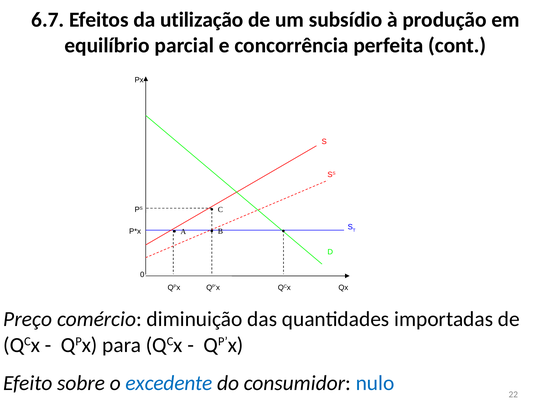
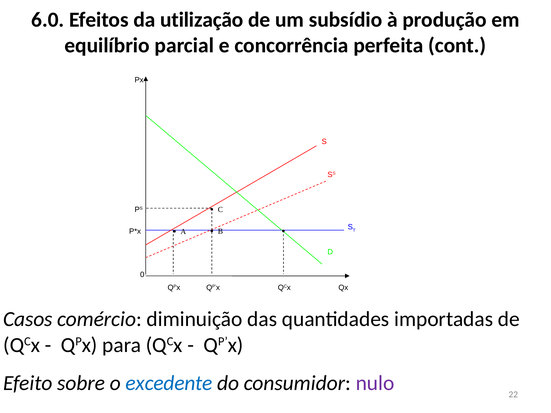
6.7: 6.7 -> 6.0 (48, 20)
Preço: Preço -> Casos (28, 319)
nulo colour: blue -> purple (375, 383)
